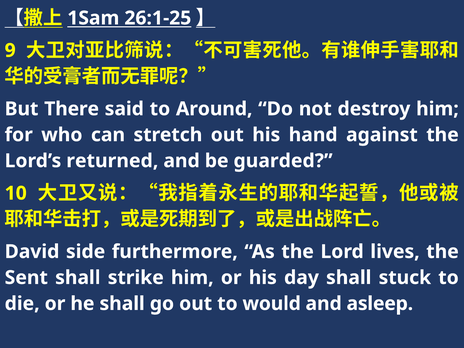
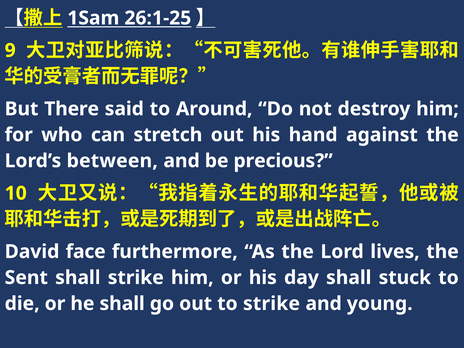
returned: returned -> between (112, 161)
guarded: guarded -> precious (283, 161)
side: side -> face (86, 252)
to would: would -> strike (271, 304)
asleep: asleep -> young (380, 304)
